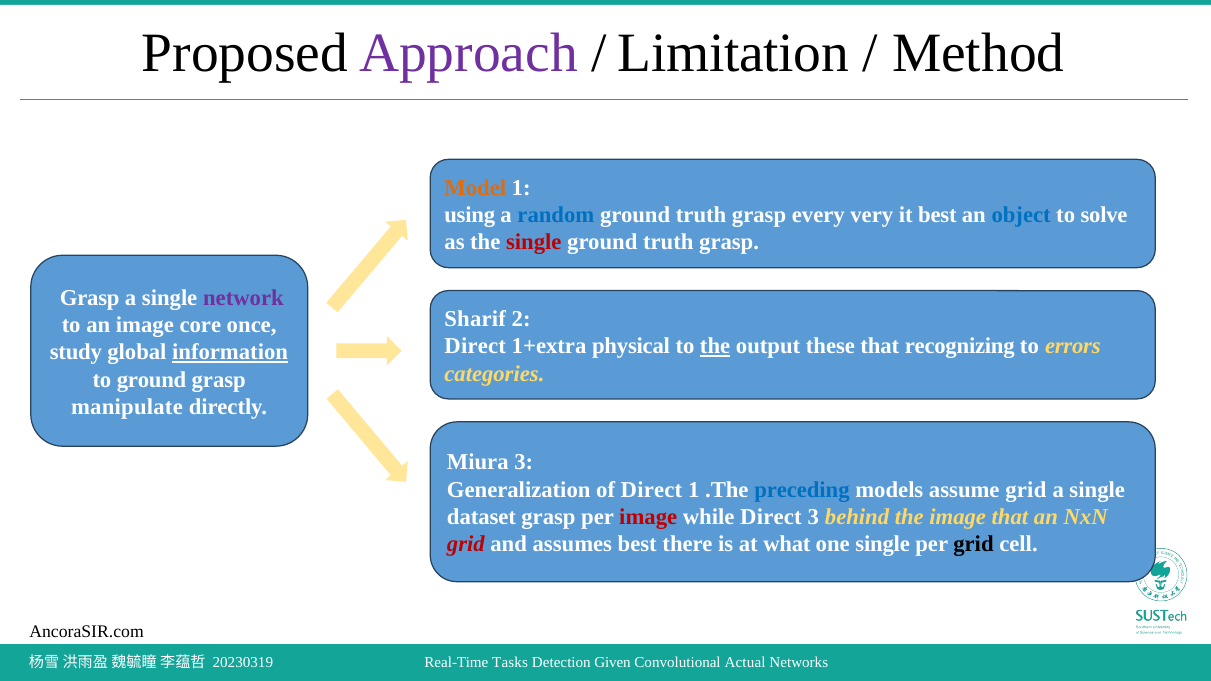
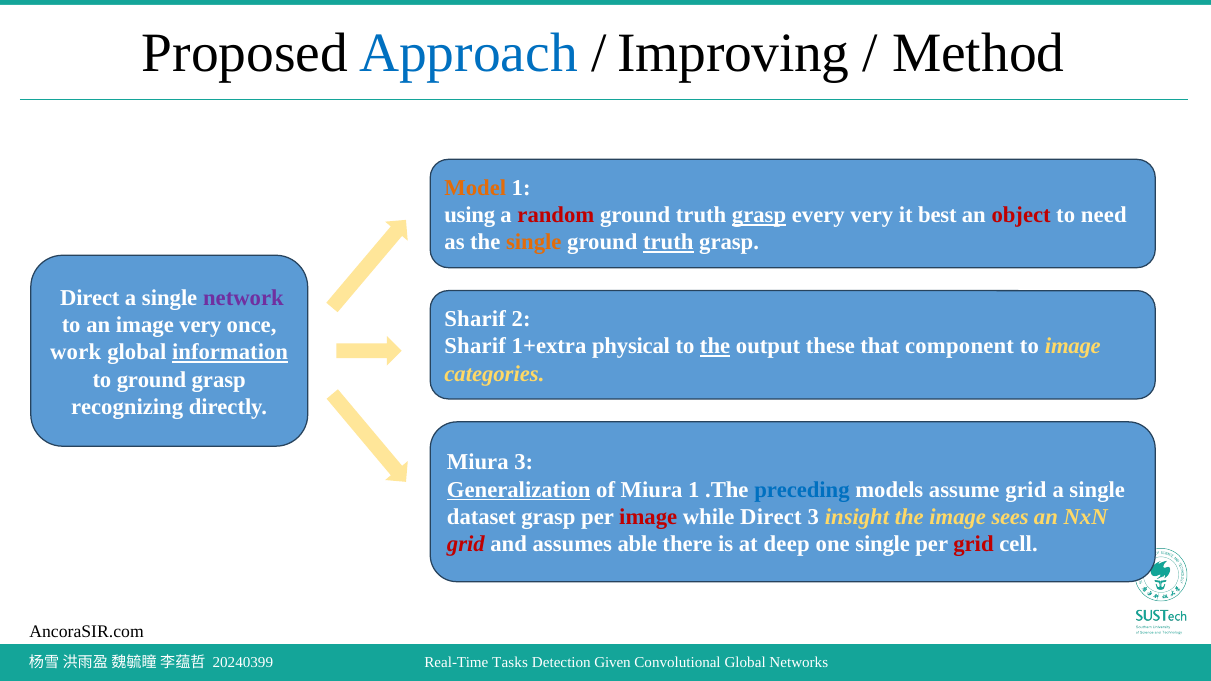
Approach colour: purple -> blue (468, 53)
Limitation: Limitation -> Improving (734, 53)
random colour: blue -> red (556, 215)
grasp underline: none -> present (759, 215)
object colour: blue -> red (1021, 215)
solve: solve -> need (1104, 215)
single colour: red -> orange (534, 242)
truth underline: none -> present (668, 242)
Grasp: Grasp -> Direct (90, 298)
image core: core -> very (200, 325)
Direct: Direct -> Sharif (475, 346)
recognizing: recognizing -> component (960, 346)
to errors: errors -> image (1073, 346)
study: study -> work (76, 352)
manipulate: manipulate -> recognizing (127, 407)
Generalization underline: none -> present (519, 490)
of Direct: Direct -> Miura (652, 490)
behind: behind -> insight (857, 517)
image that: that -> sees (1010, 517)
assumes best: best -> able (637, 544)
what: what -> deep (787, 544)
grid colour: black -> red (973, 544)
20230319: 20230319 -> 20240399 (243, 663)
Convolutional Actual: Actual -> Global (745, 663)
